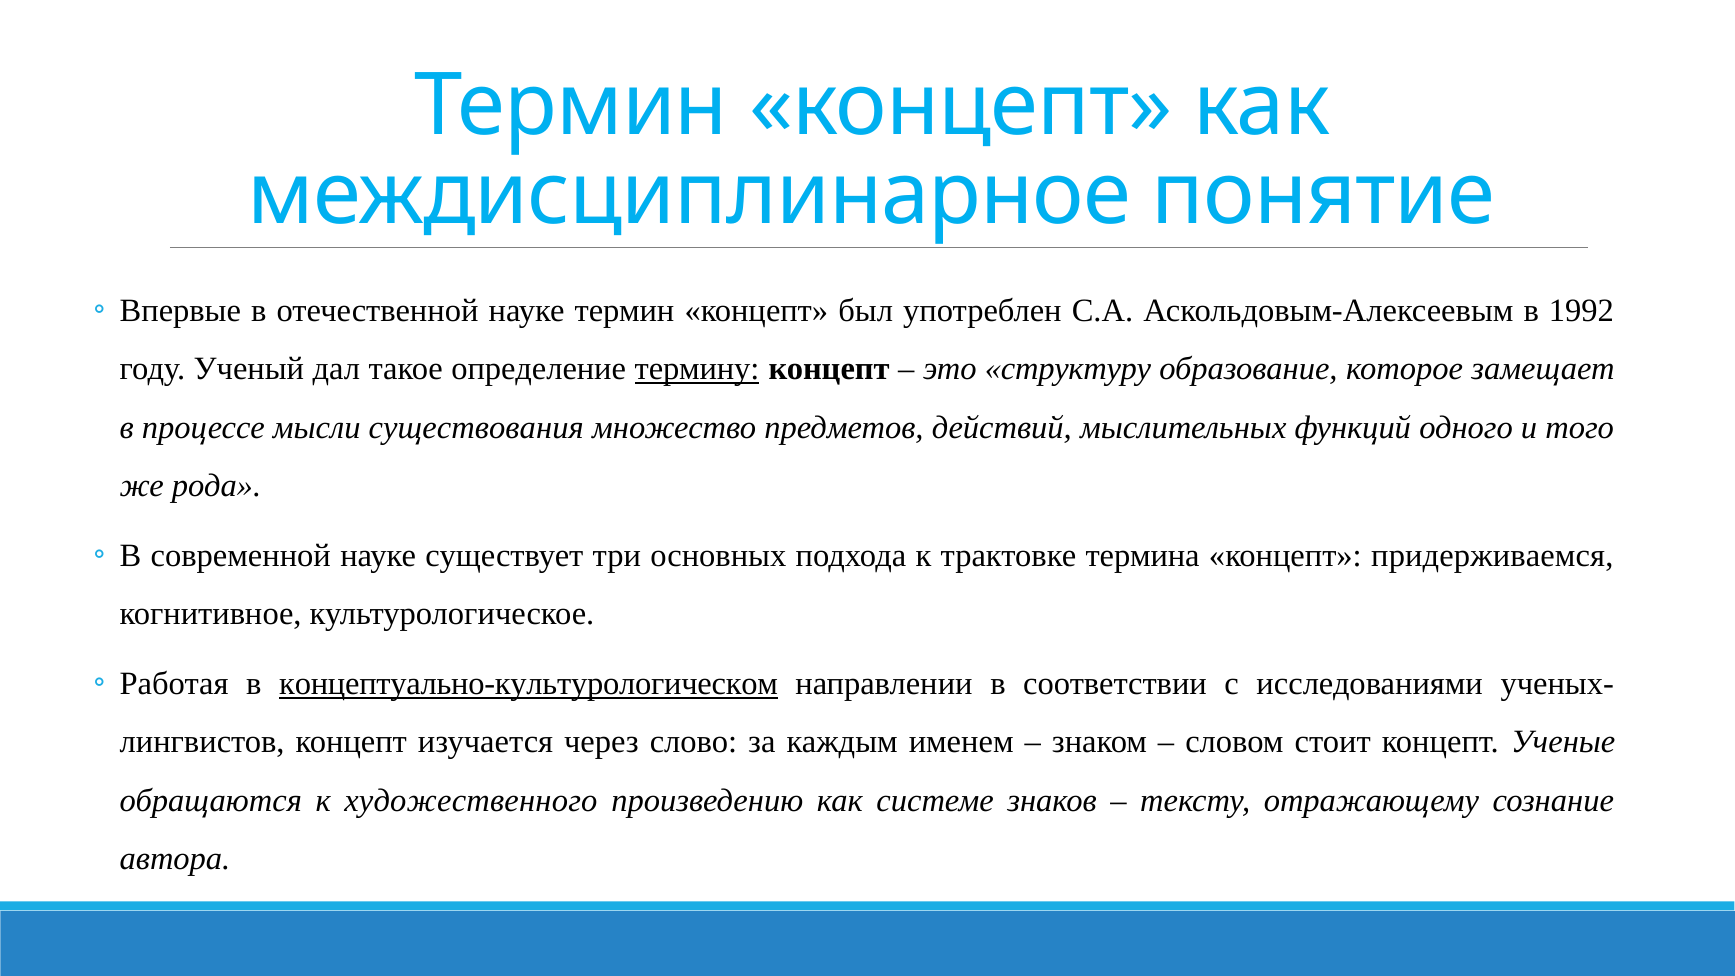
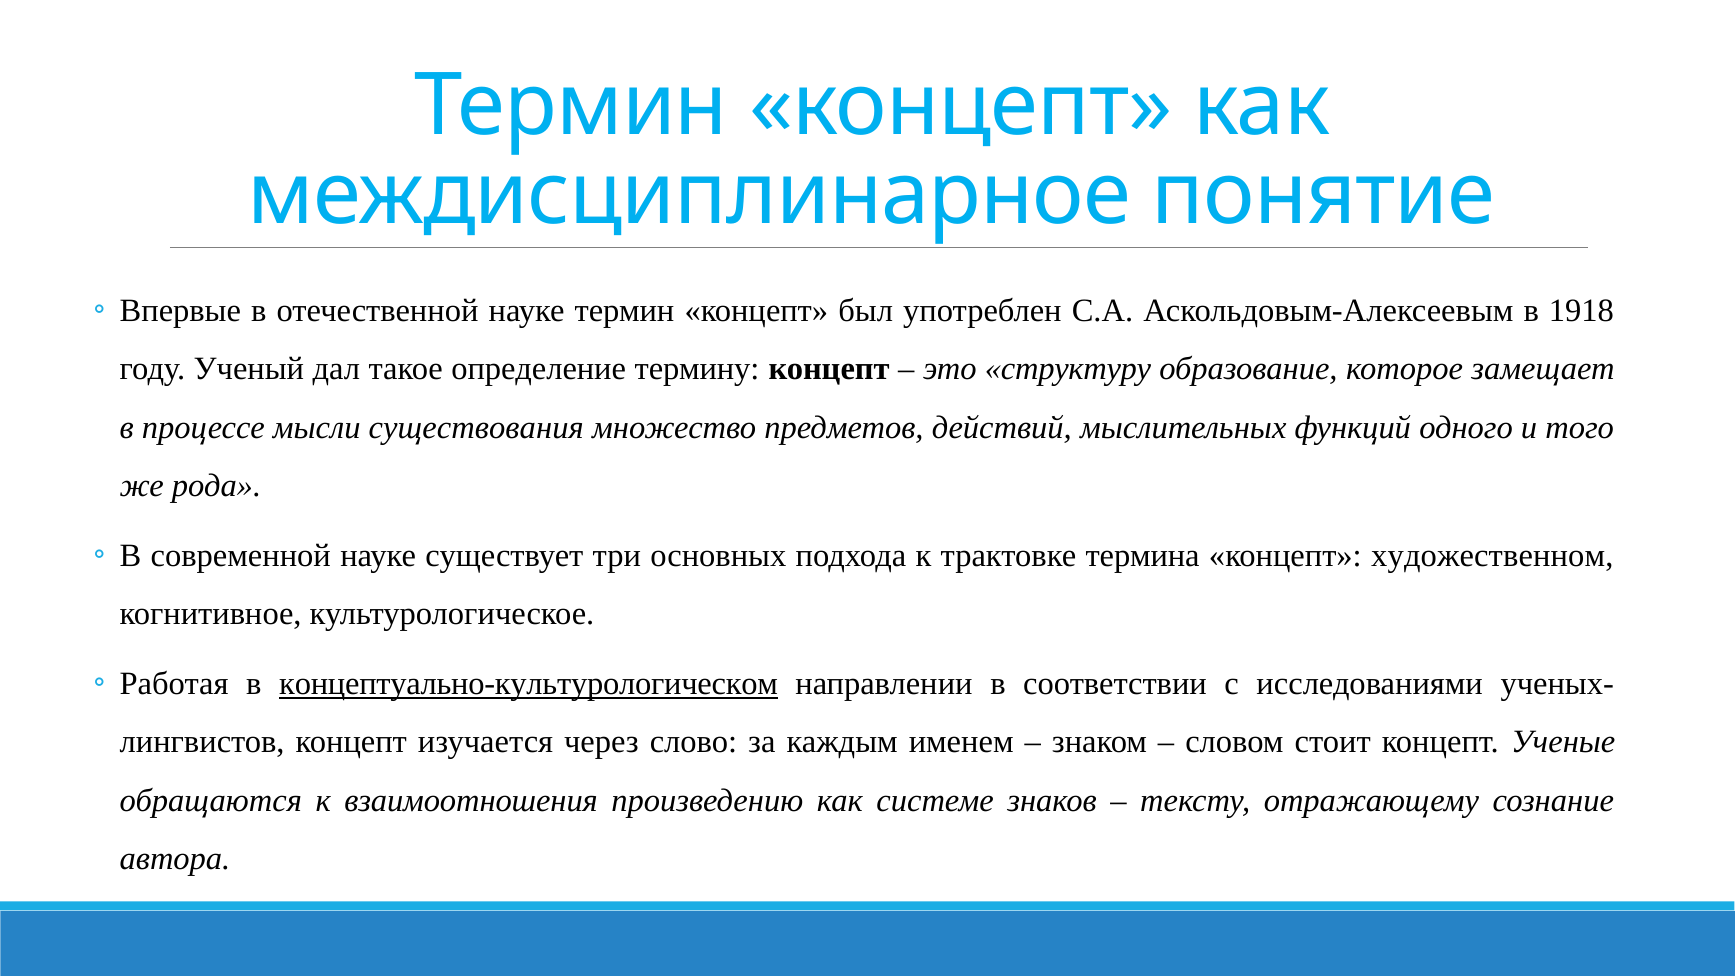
1992: 1992 -> 1918 (1581, 310)
термину underline: present -> none (697, 369)
придерживаемся: придерживаемся -> художественном (1492, 556)
художественного: художественного -> взаимоотношения (471, 801)
